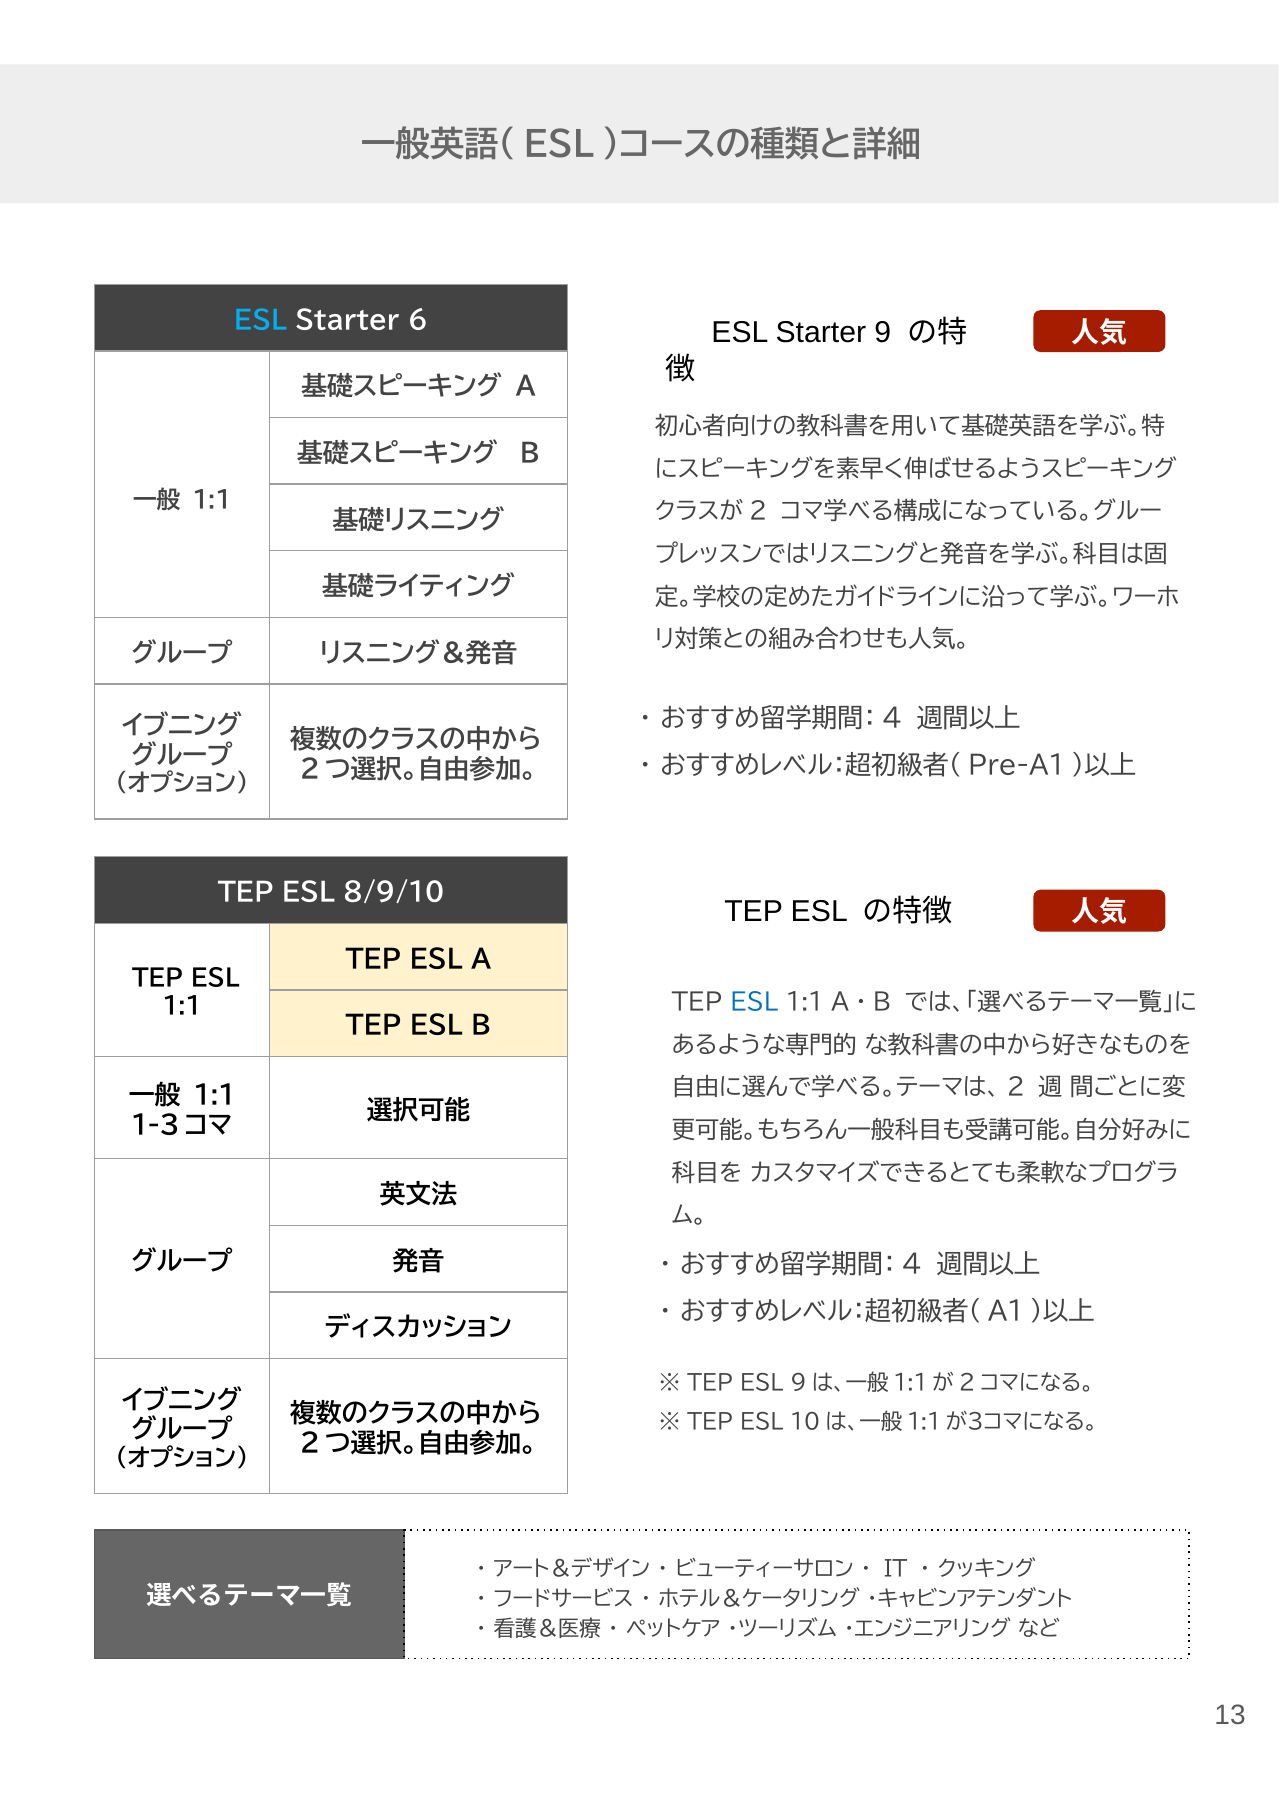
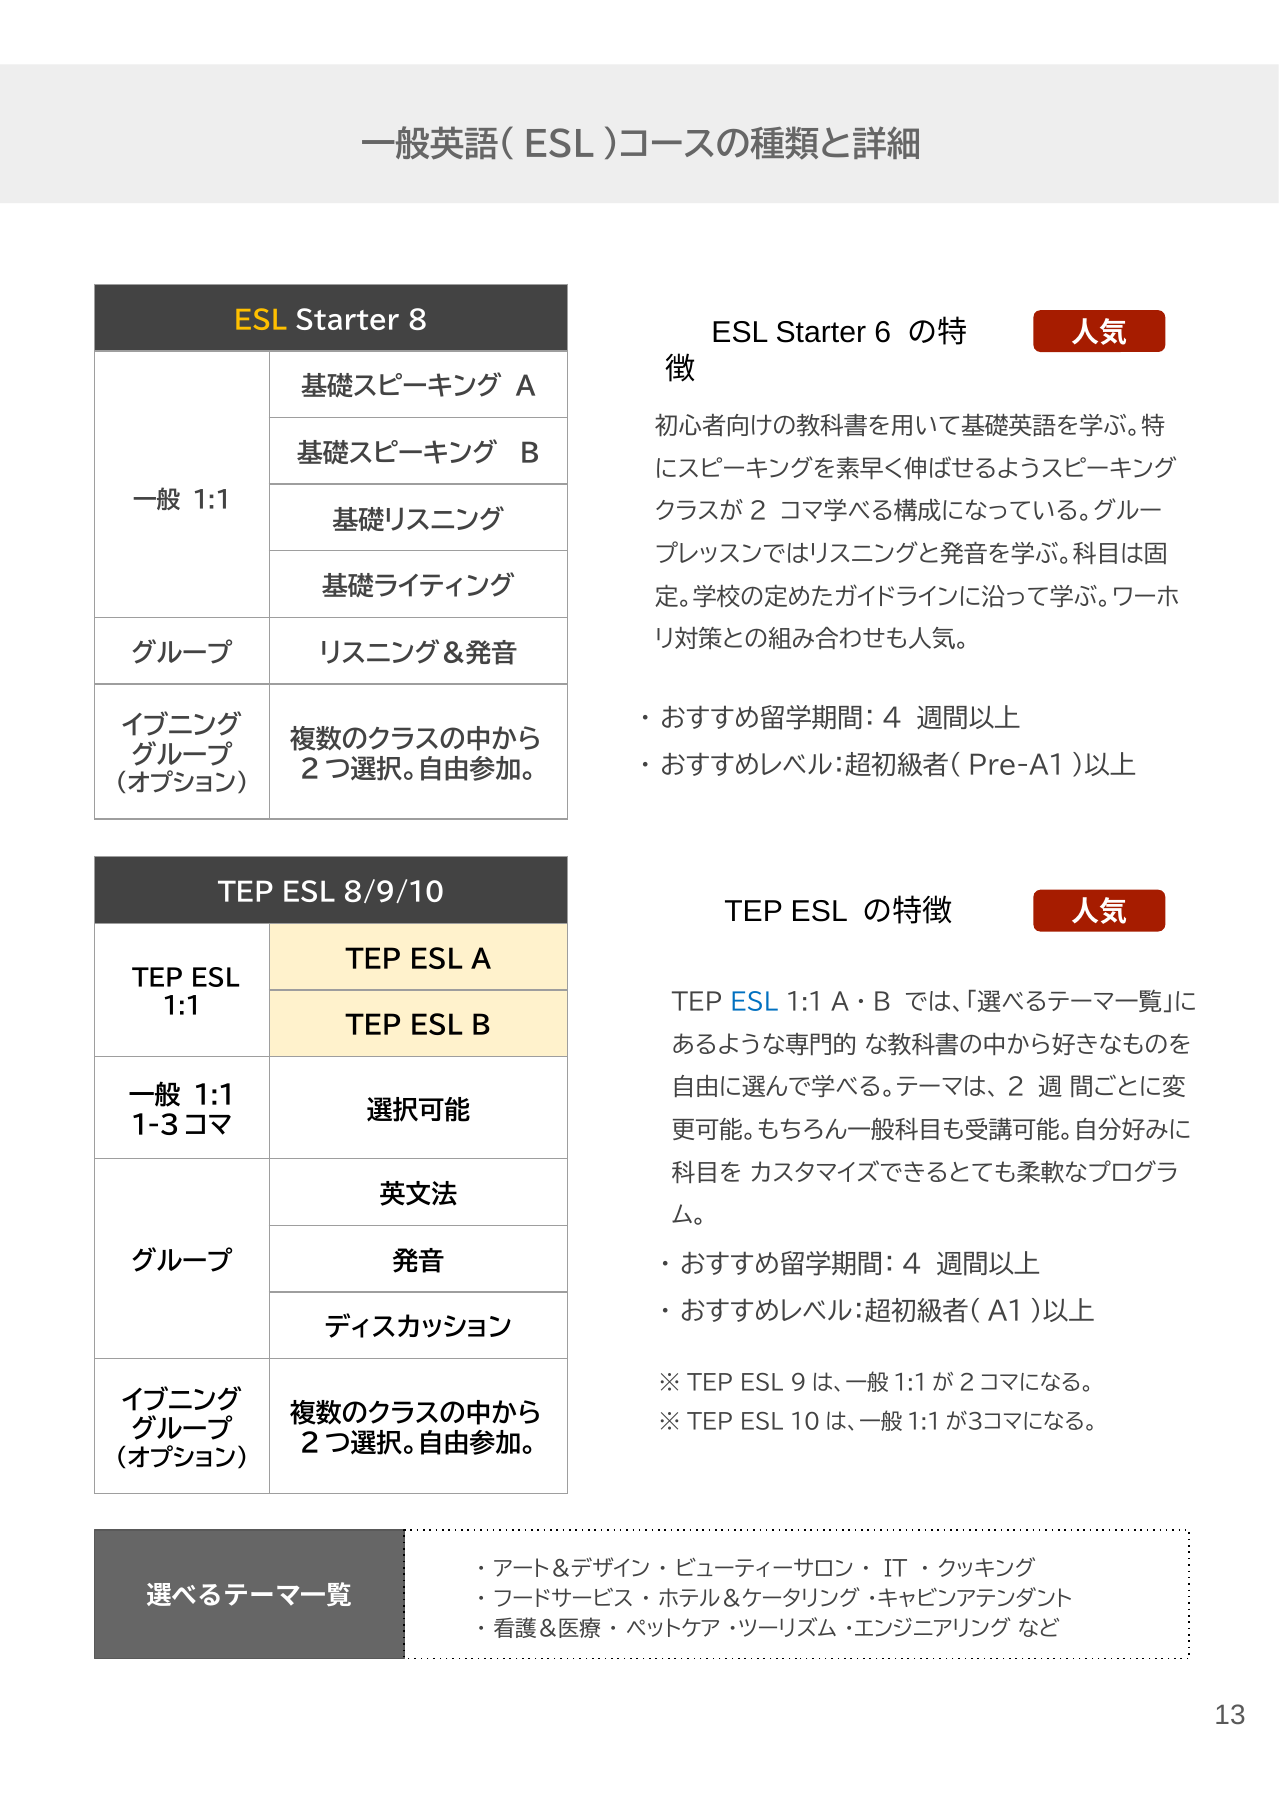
ESL colour: light blue -> yellow (261, 321)
6: 6 -> 8 (418, 321)
9: 9 -> 6 (883, 333)
